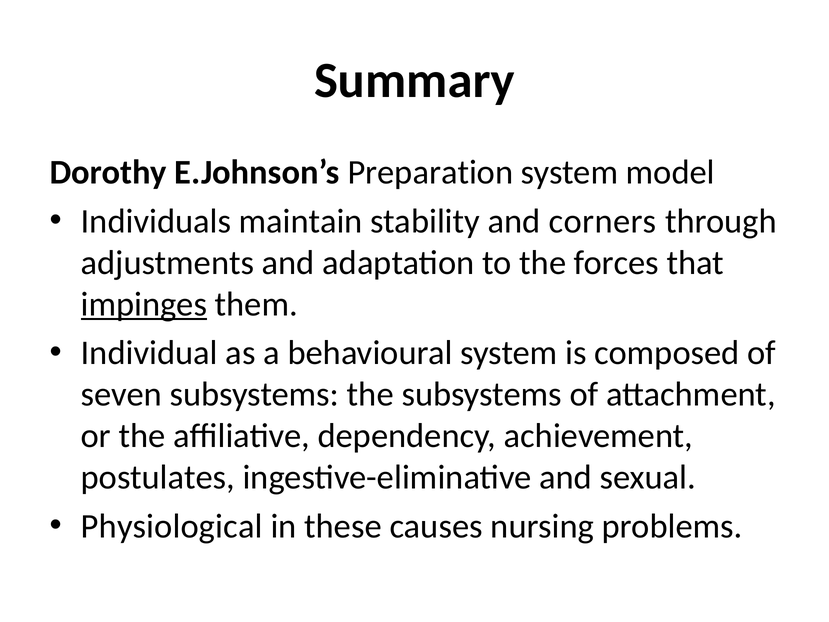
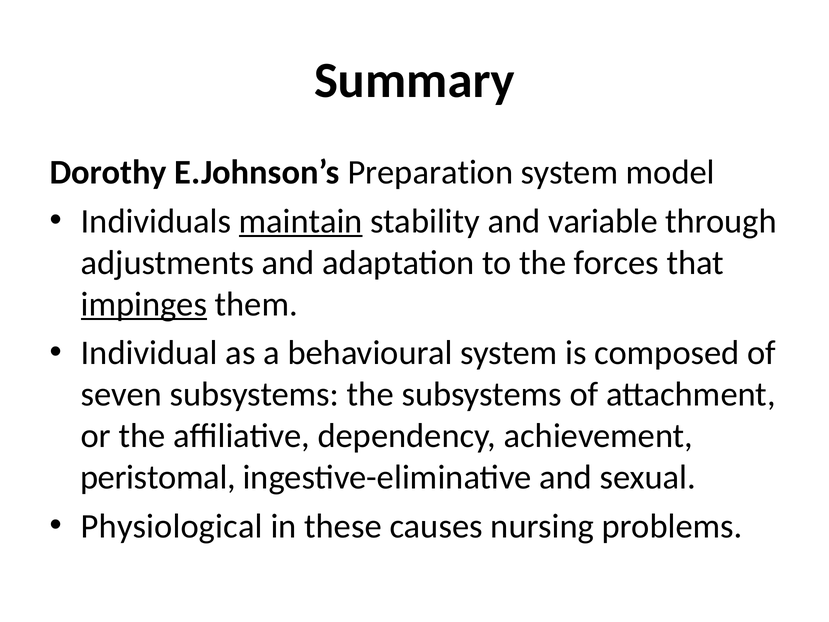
maintain underline: none -> present (301, 221)
corners: corners -> variable (603, 221)
postulates: postulates -> peristomal (158, 477)
